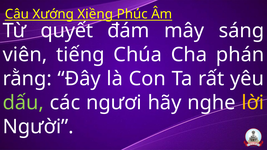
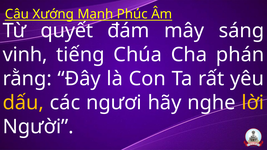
Xiềng: Xiềng -> Mạnh (95, 14)
viên: viên -> vinh (25, 55)
dấu colour: light green -> yellow (23, 103)
